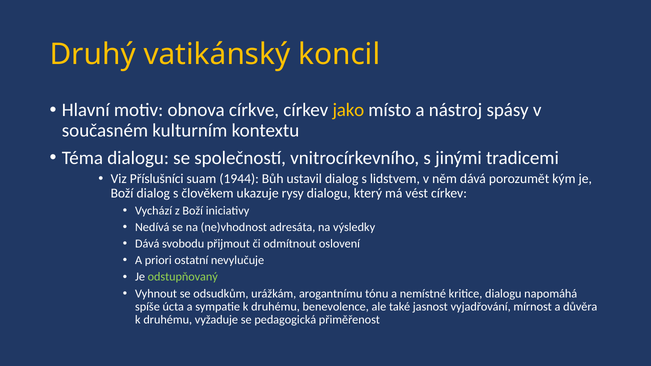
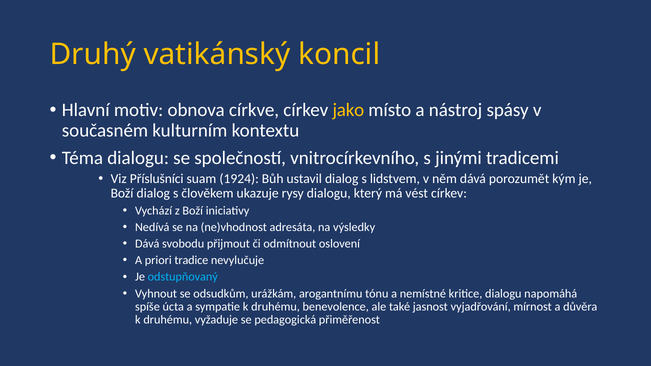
1944: 1944 -> 1924 (239, 179)
ostatní: ostatní -> tradice (191, 261)
odstupňovaný colour: light green -> light blue (183, 277)
